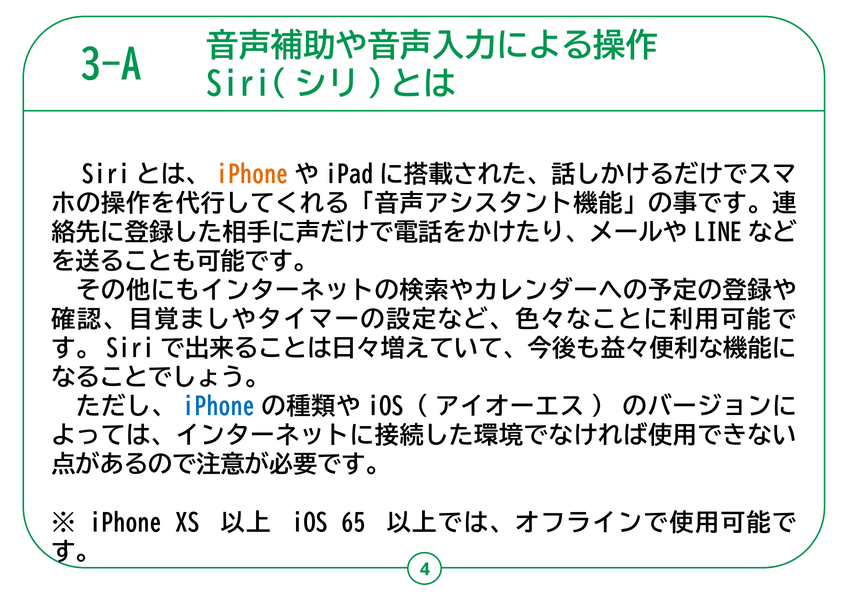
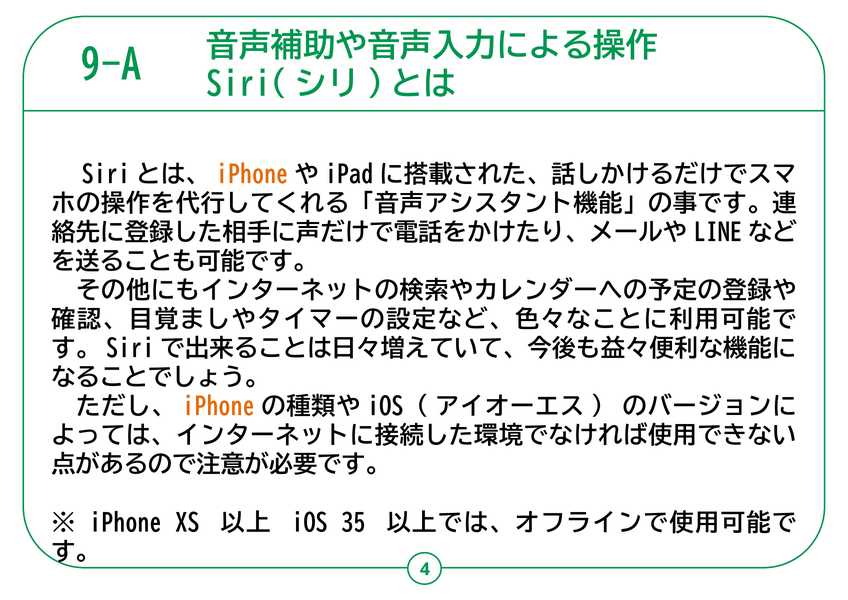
3-A: 3-A -> 9-A (111, 66)
iPhone colour: blue -> orange (218, 407)
65: 65 -> 35 (353, 523)
